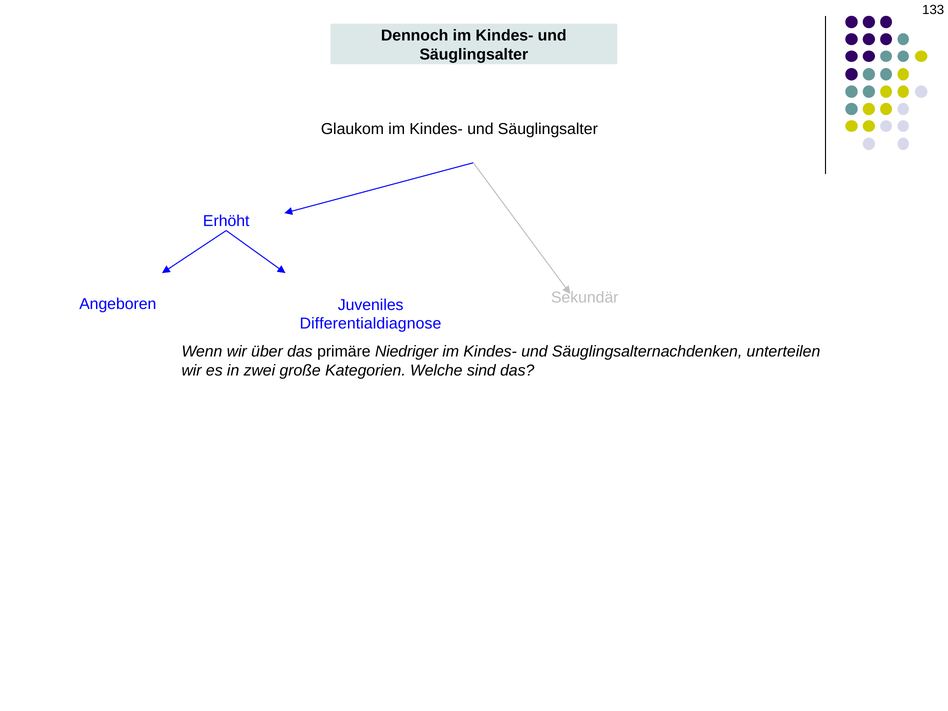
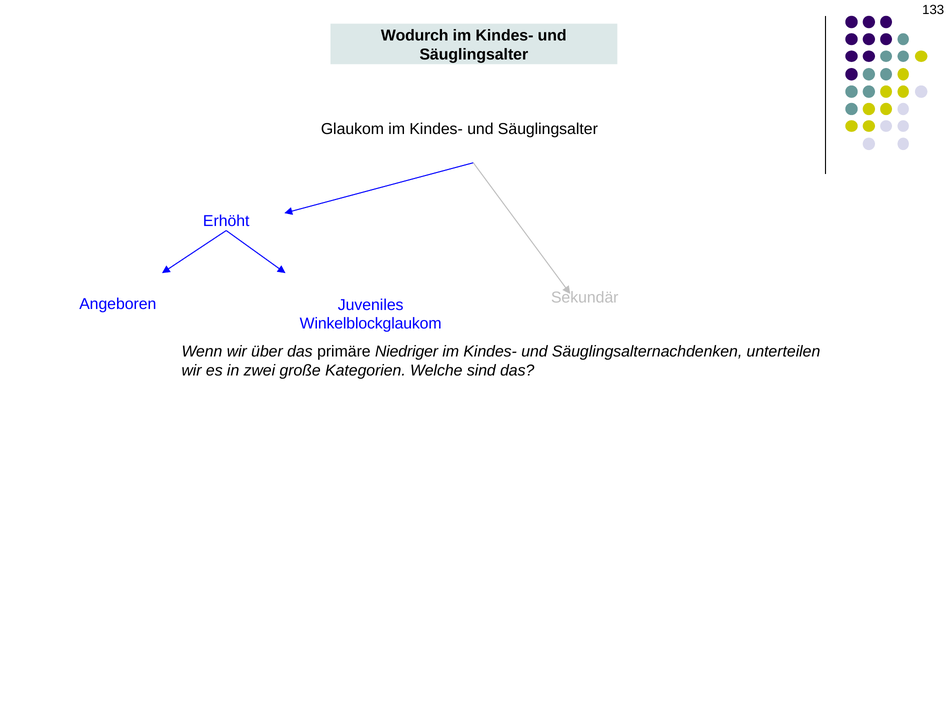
Dennoch: Dennoch -> Wodurch (415, 36)
Differentialdiagnose: Differentialdiagnose -> Winkelblockglaukom (371, 324)
